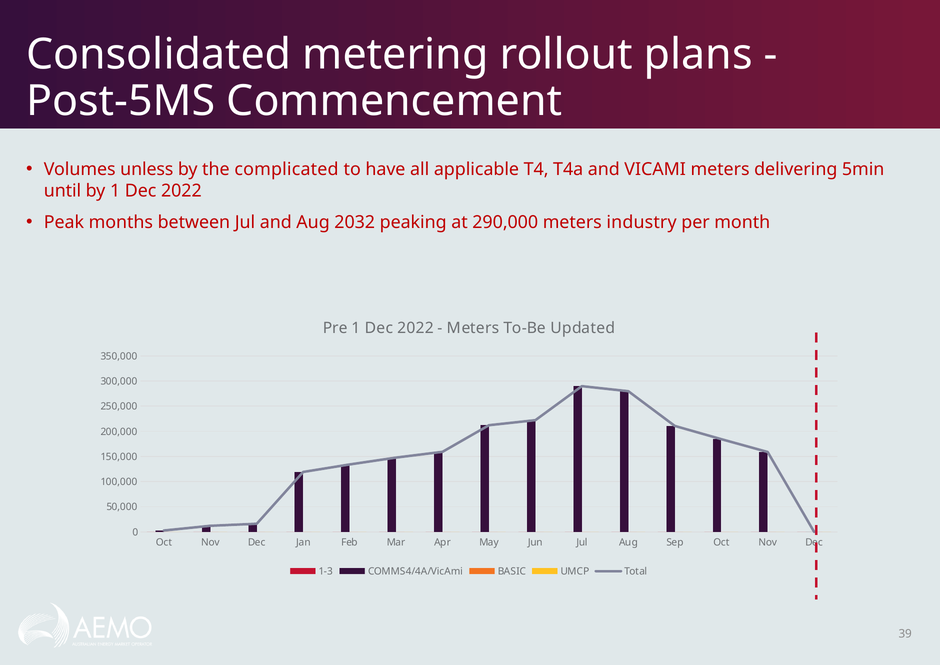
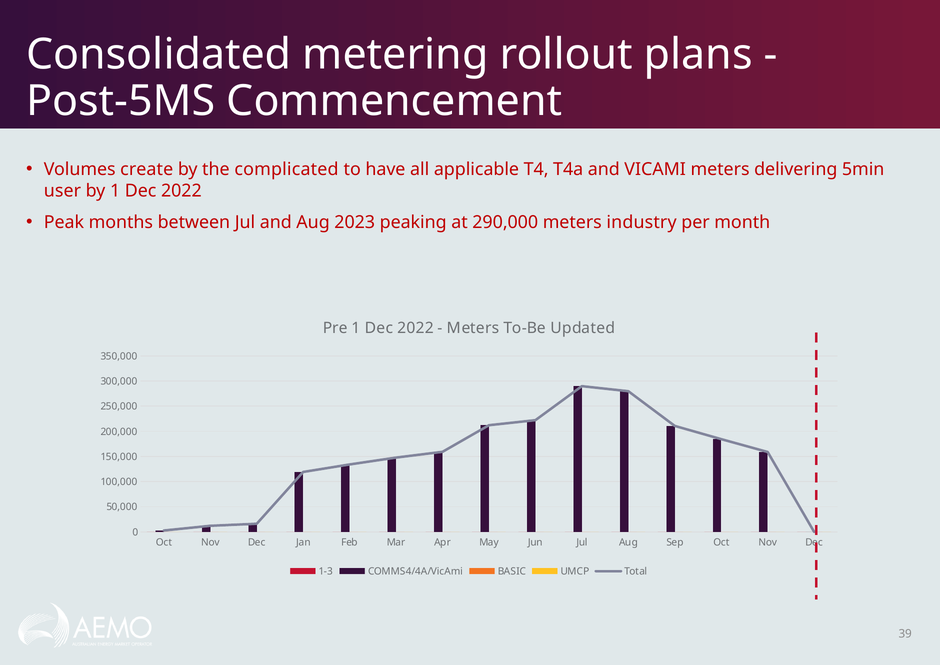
unless: unless -> create (147, 169)
until: until -> user (62, 191)
2032: 2032 -> 2023 (355, 222)
